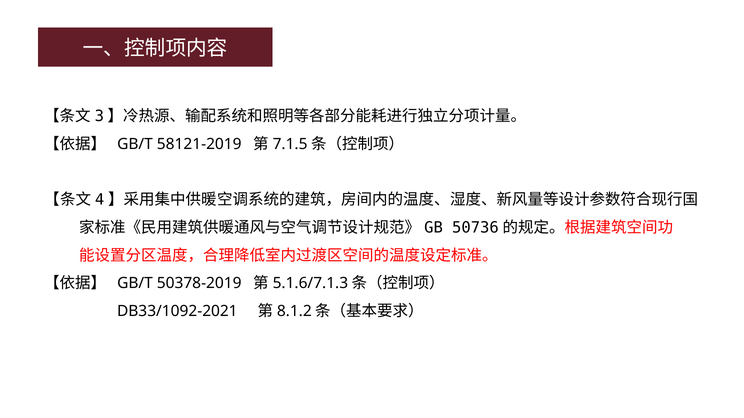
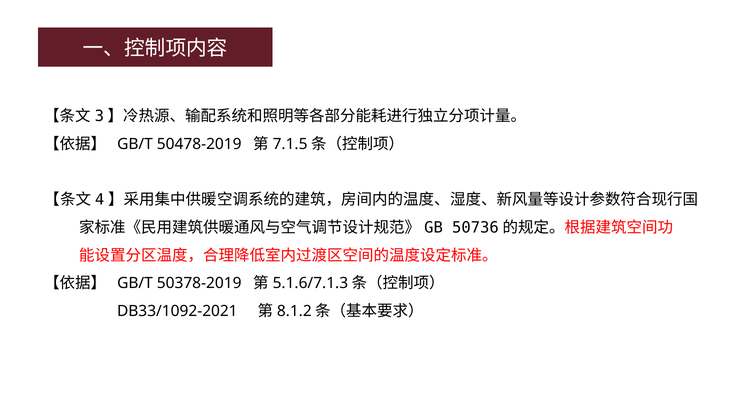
58121-2019: 58121-2019 -> 50478-2019 (199, 144)
